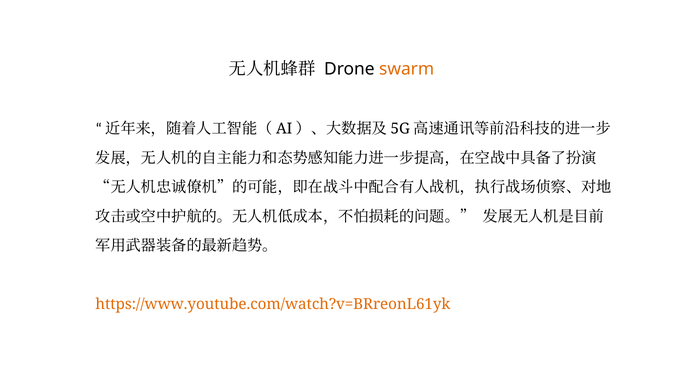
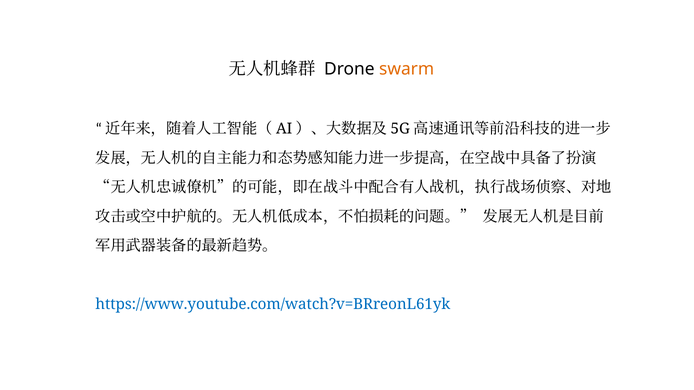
https://www.youtube.com/watch?v=BRreonL61yk colour: orange -> blue (273, 305)
